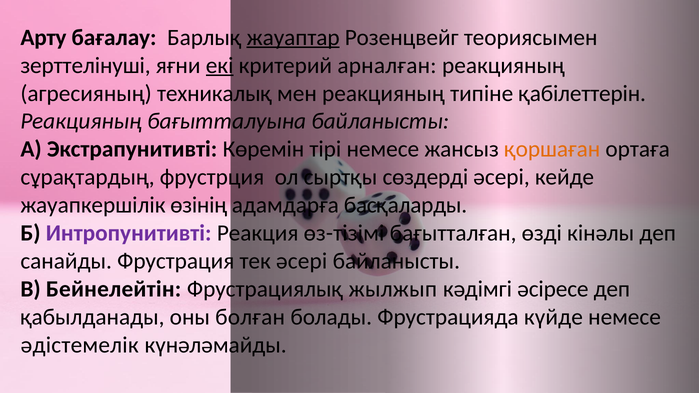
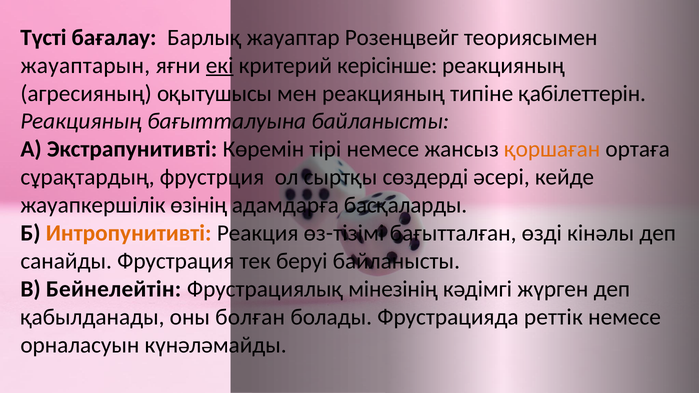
Арту: Арту -> Түсті (43, 37)
жауаптар underline: present -> none (293, 37)
зерттелінуші: зерттелінуші -> жауаптарын (85, 65)
арналған: арналған -> керісінше (387, 65)
техникалық: техникалық -> оқытушысы (215, 93)
Интропунитивті colour: purple -> orange (129, 233)
тек әсері: әсері -> беруі (302, 261)
жылжып: жылжып -> мінезінің (393, 289)
әсіресе: әсіресе -> жүрген (553, 289)
күйде: күйде -> реттік (553, 317)
әдістемелік: әдістемелік -> орналасуын (80, 345)
